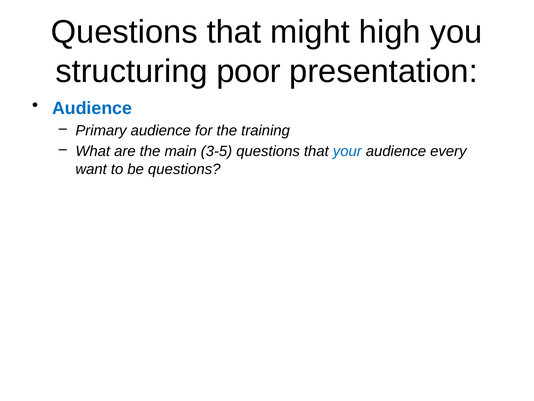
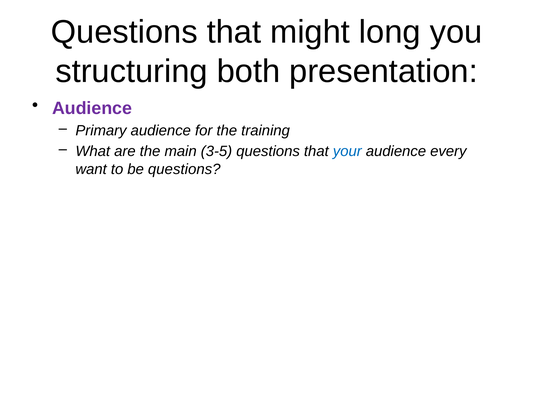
high: high -> long (390, 32)
poor: poor -> both (248, 71)
Audience colour: blue -> purple (92, 108)
